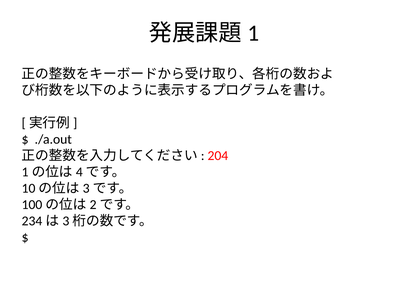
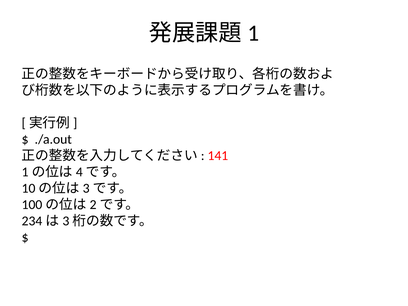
204: 204 -> 141 (218, 156)
